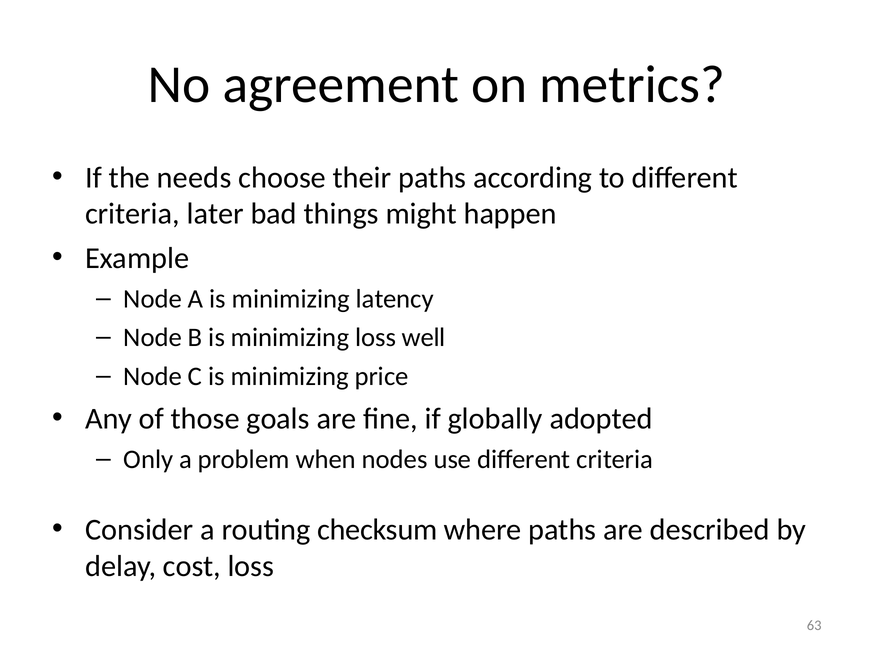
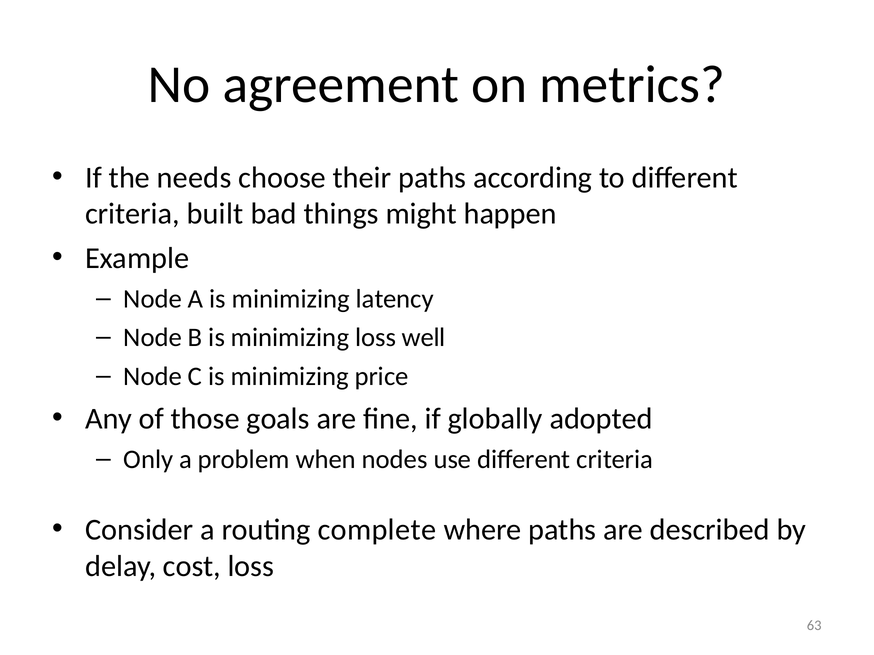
later: later -> built (215, 214)
checksum: checksum -> complete (377, 530)
